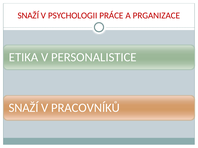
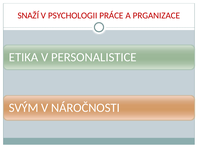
SNAŽÍ: SNAŽÍ -> SVÝM (24, 108)
PRACOVNÍKŮ: PRACOVNÍKŮ -> NÁROČNOSTI (85, 108)
